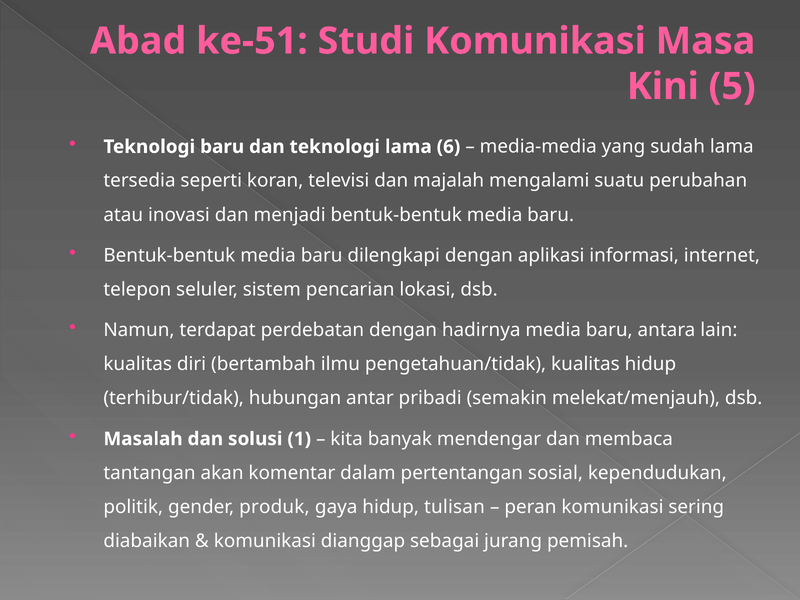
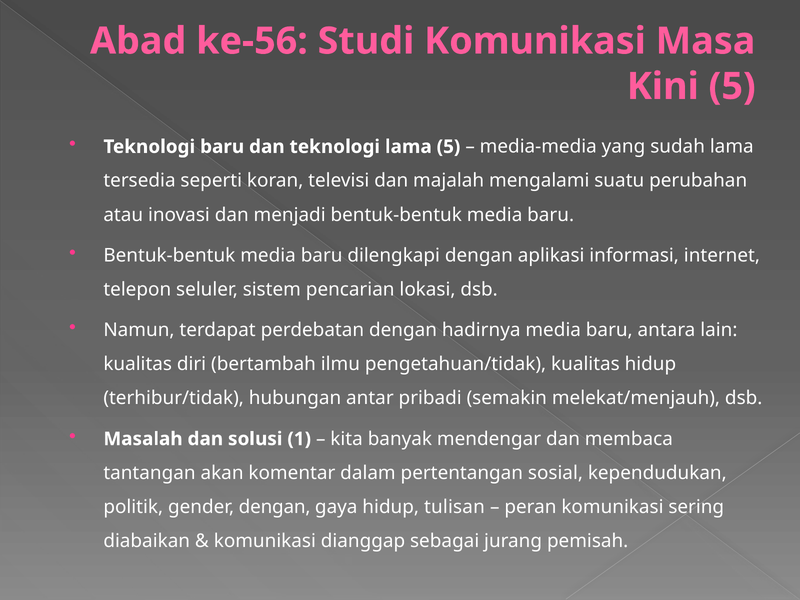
ke-51: ke-51 -> ke-56 (252, 41)
lama 6: 6 -> 5 (448, 147)
gender produk: produk -> dengan (275, 507)
